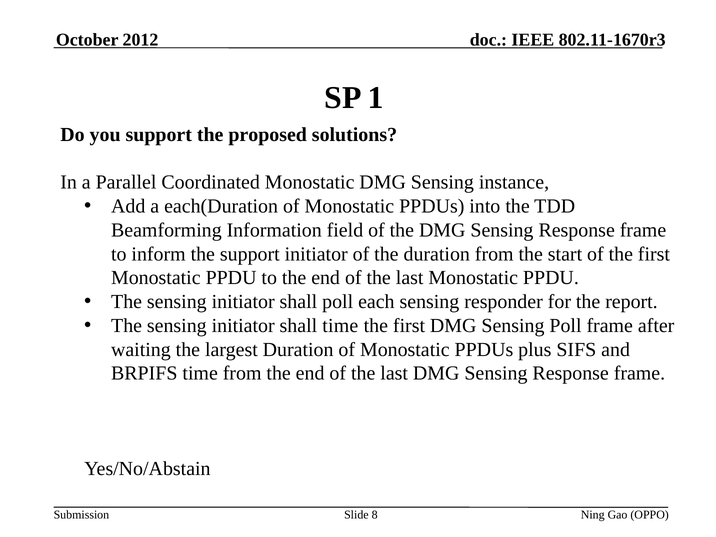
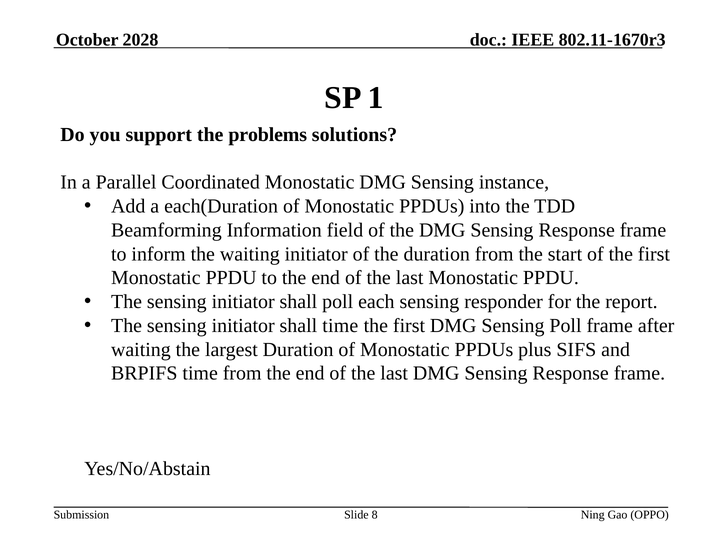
2012: 2012 -> 2028 (140, 40)
proposed: proposed -> problems (268, 135)
the support: support -> waiting (250, 254)
